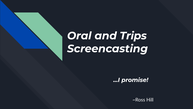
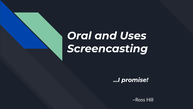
Trips: Trips -> Uses (133, 36)
